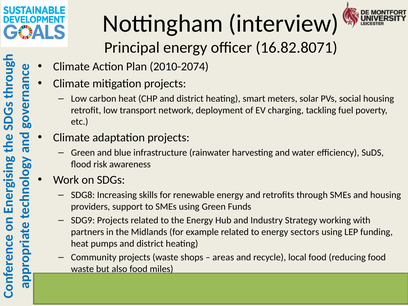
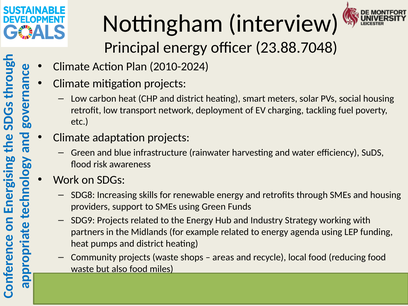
16.82.8071: 16.82.8071 -> 23.88.7048 (297, 48)
2010-2074: 2010-2074 -> 2010-2024 (179, 67)
sectors: sectors -> agenda (305, 232)
